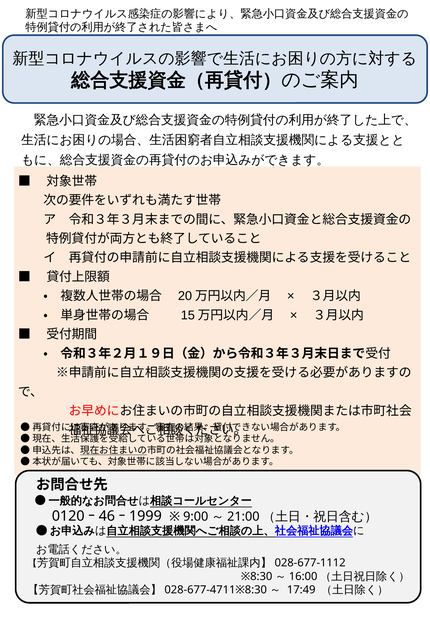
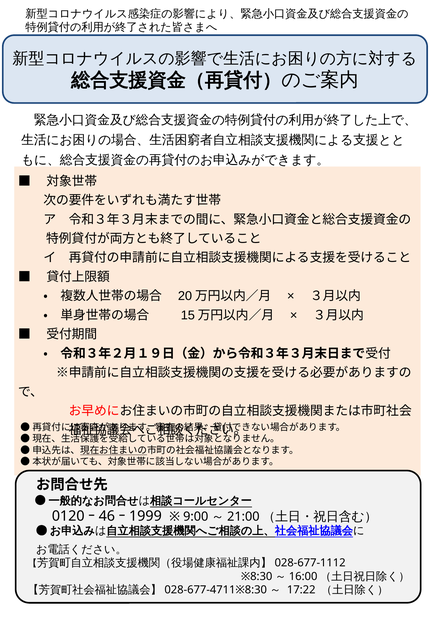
17:49: 17:49 -> 17:22 (301, 589)
